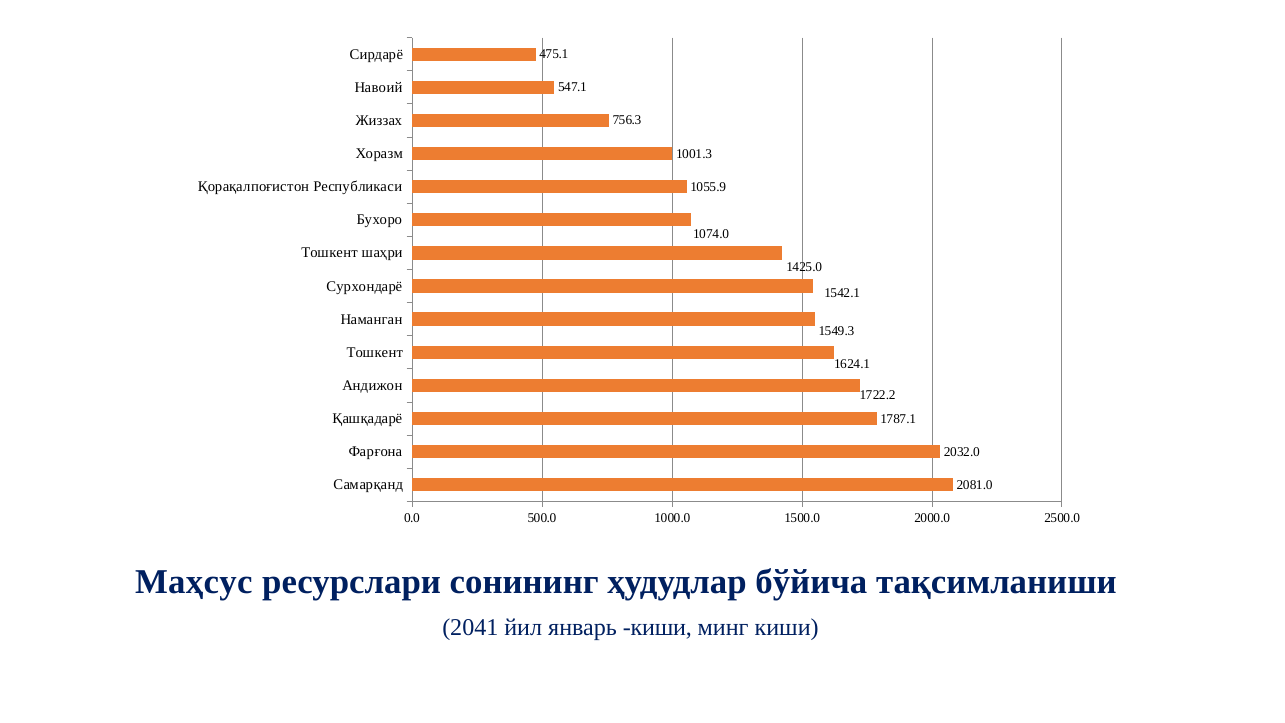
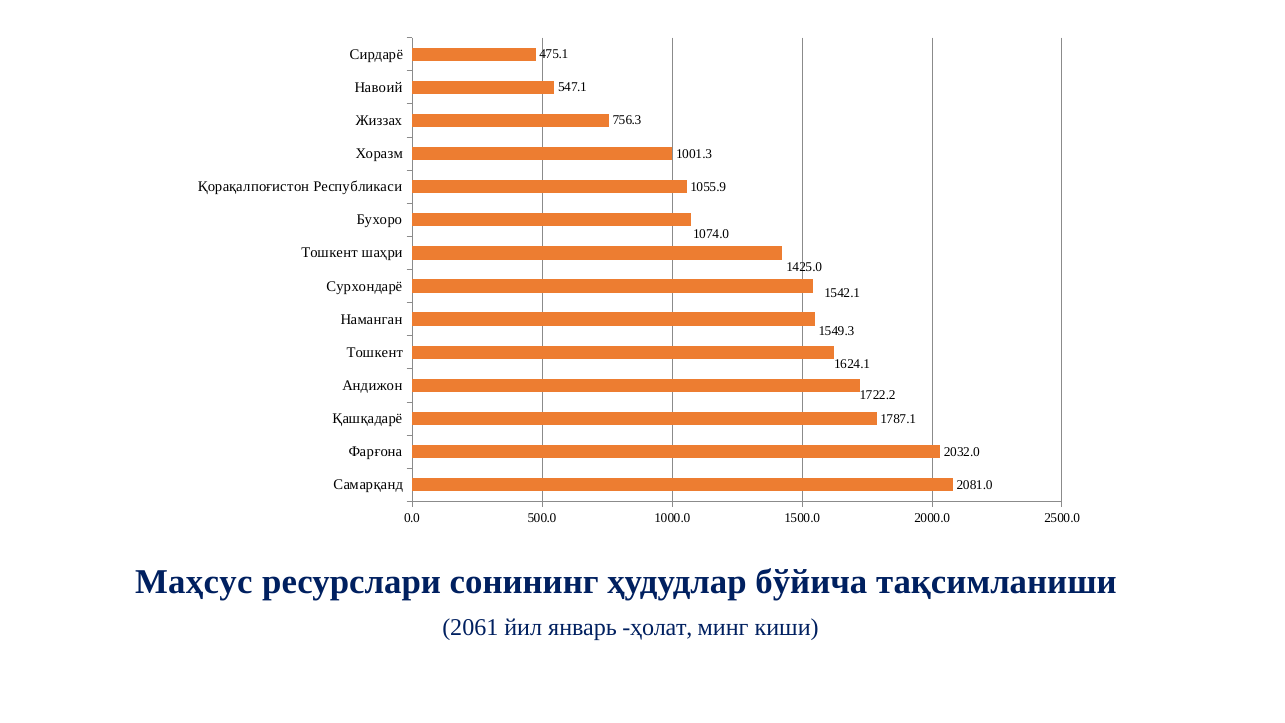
2041: 2041 -> 2061 (470, 628)
январь киши: киши -> ҳолат (657, 628)
